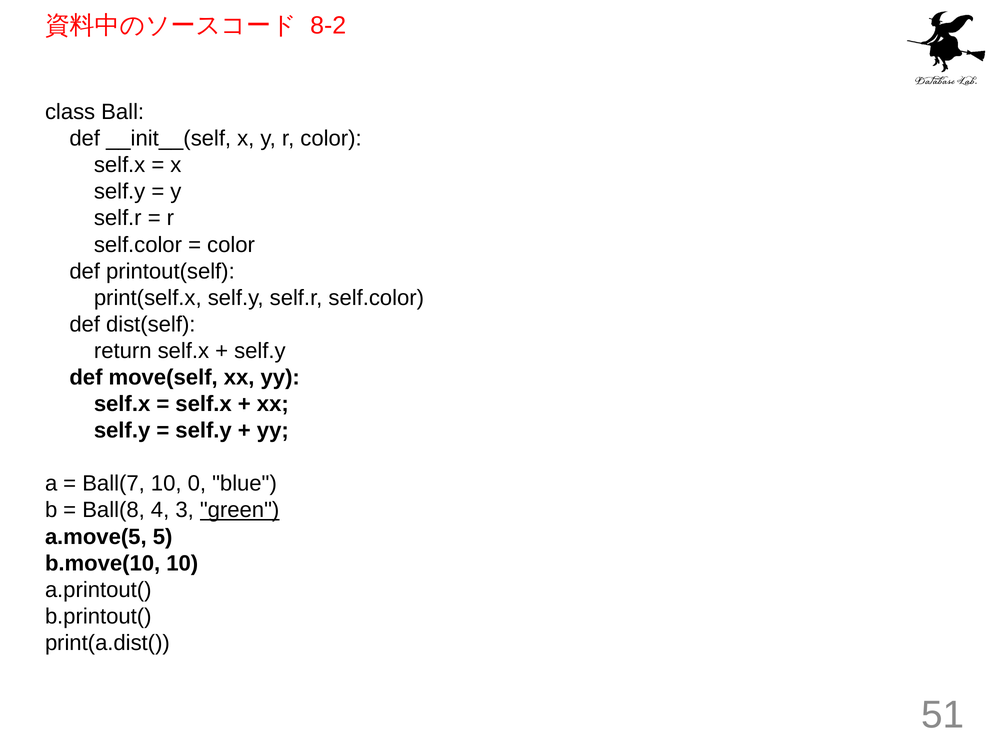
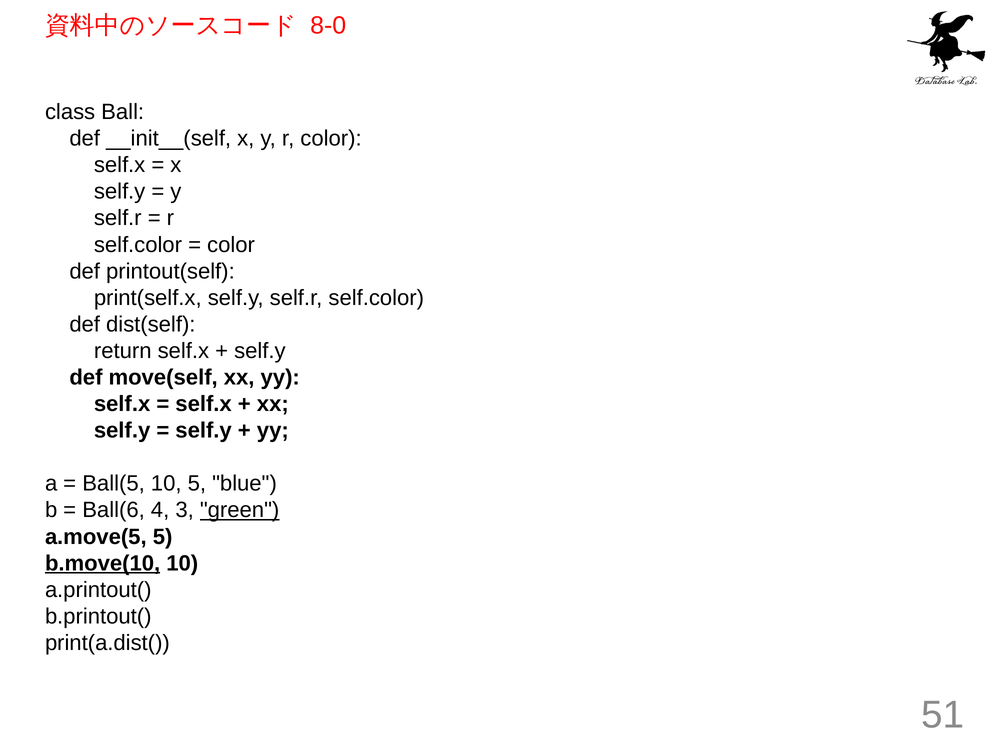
8-2: 8-2 -> 8-0 (328, 26)
Ball(7: Ball(7 -> Ball(5 (114, 484)
10 0: 0 -> 5 (197, 484)
Ball(8: Ball(8 -> Ball(6 (114, 510)
b.move(10 underline: none -> present (103, 563)
